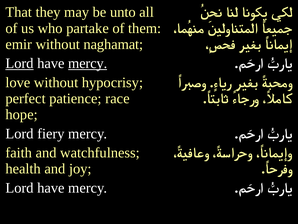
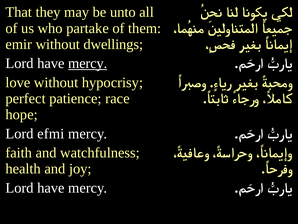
naghamat: naghamat -> dwellings (113, 44)
Lord underline: present -> none (20, 63)
fiery: fiery -> efmi (51, 133)
